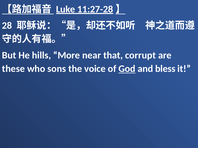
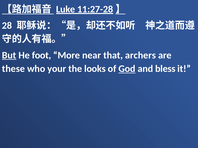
But underline: none -> present (9, 55)
hills: hills -> foot (42, 55)
corrupt: corrupt -> archers (140, 55)
sons: sons -> your (57, 69)
voice: voice -> looks (95, 69)
